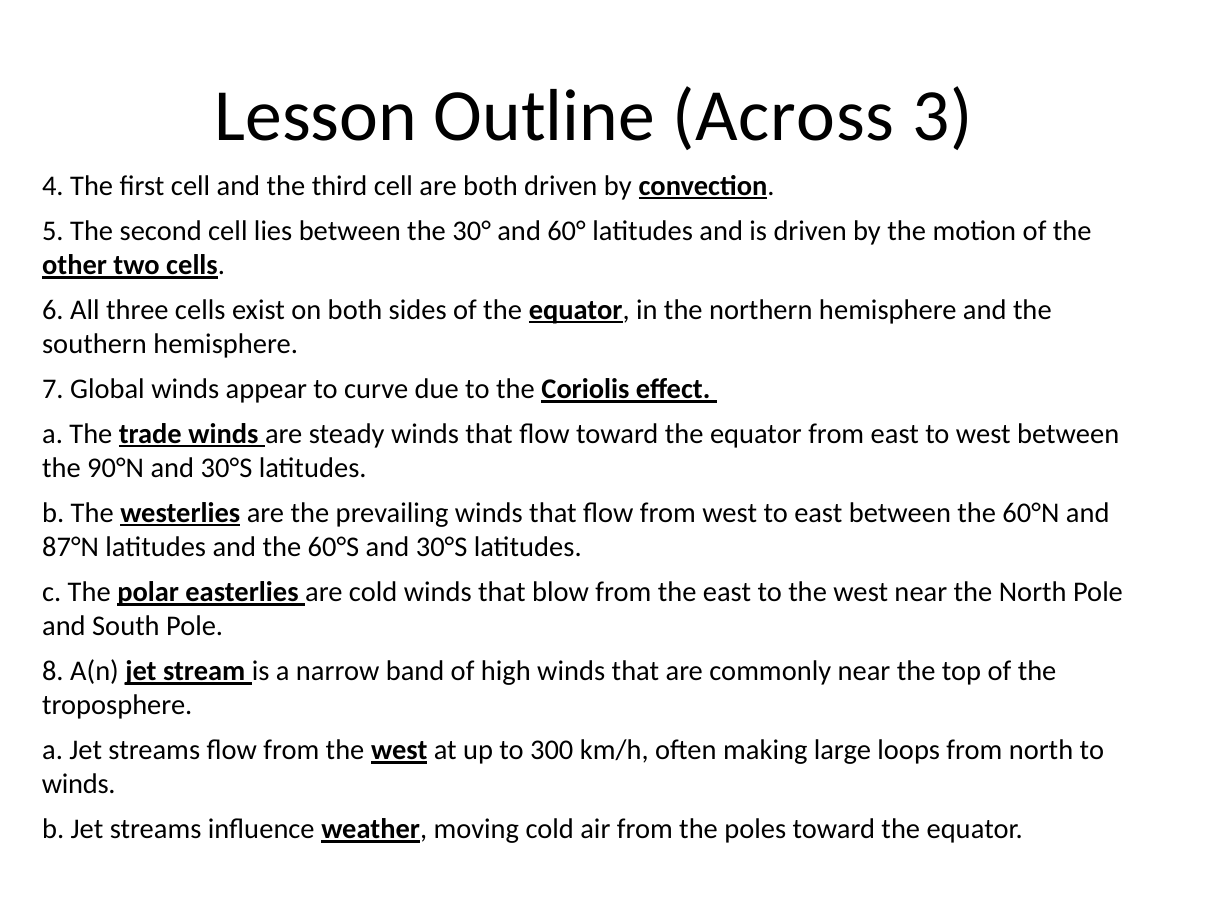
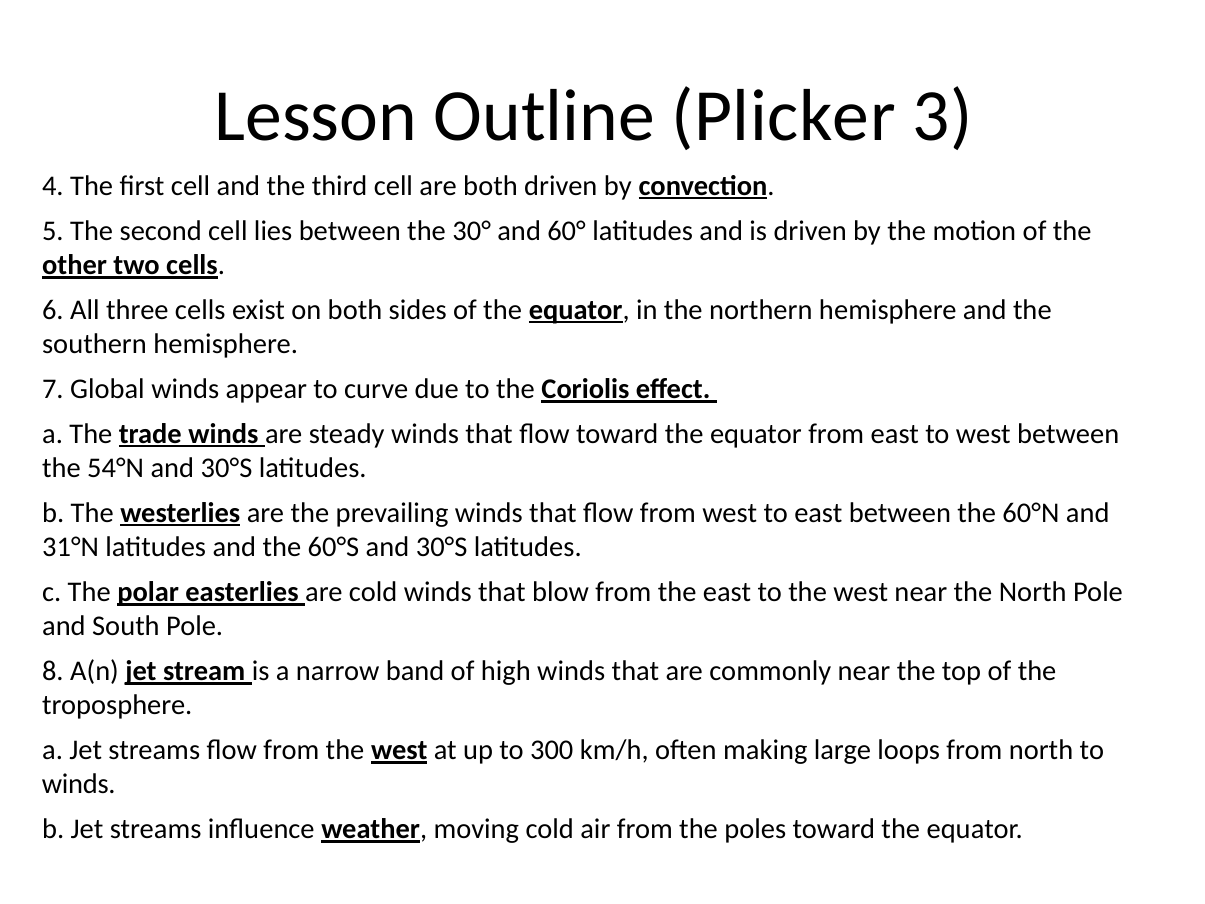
Across: Across -> Plicker (784, 117)
90°N: 90°N -> 54°N (116, 468)
87°N: 87°N -> 31°N (71, 547)
